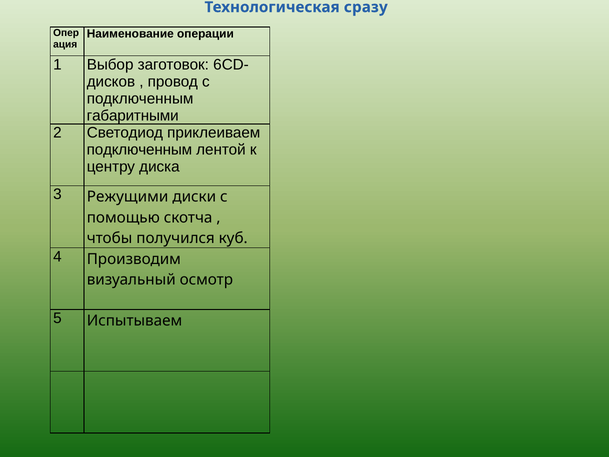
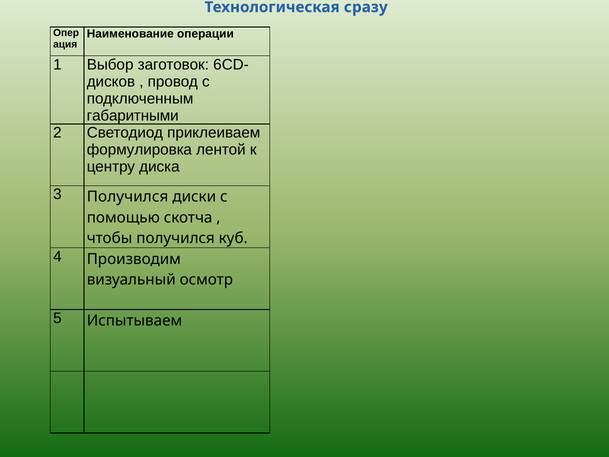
подключенным: подключенным -> формулировка (139, 150)
3 Режущими: Режущими -> Получился (128, 197)
